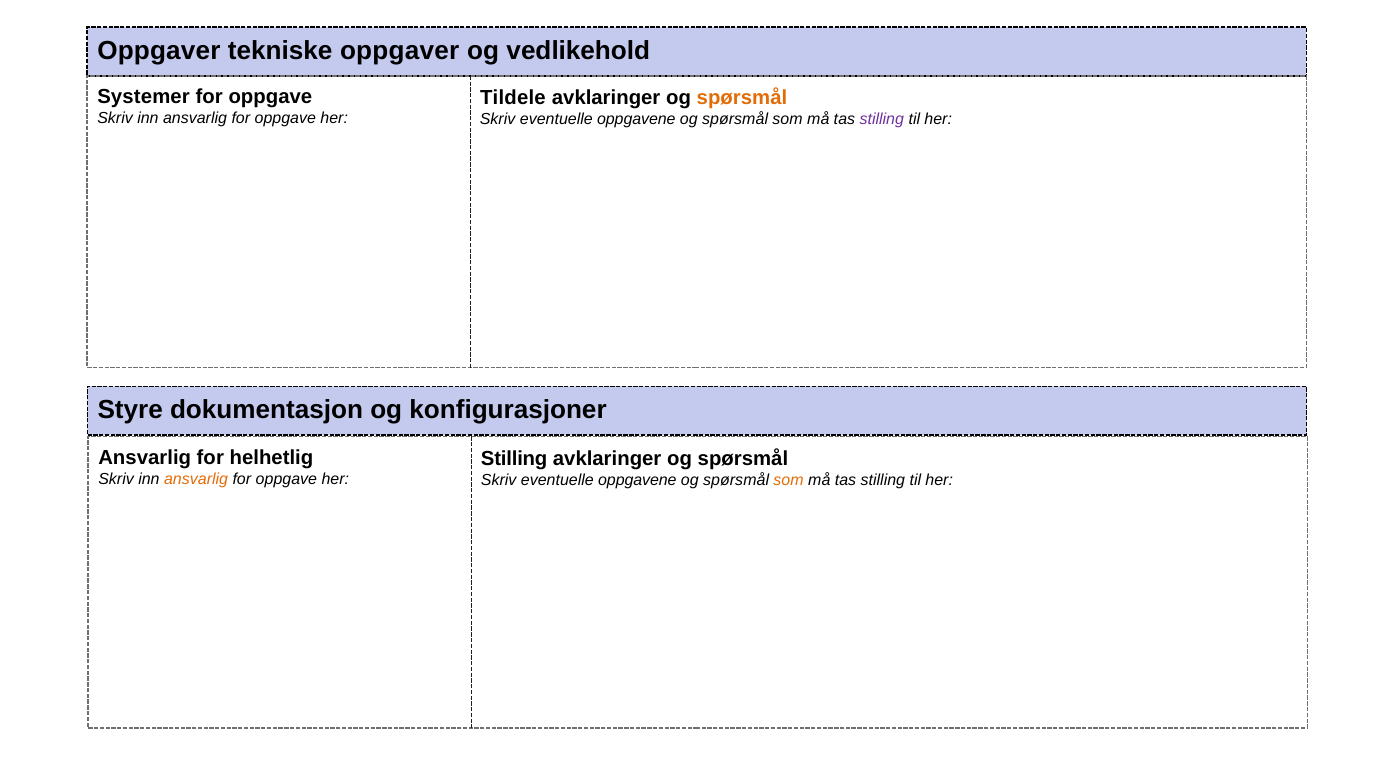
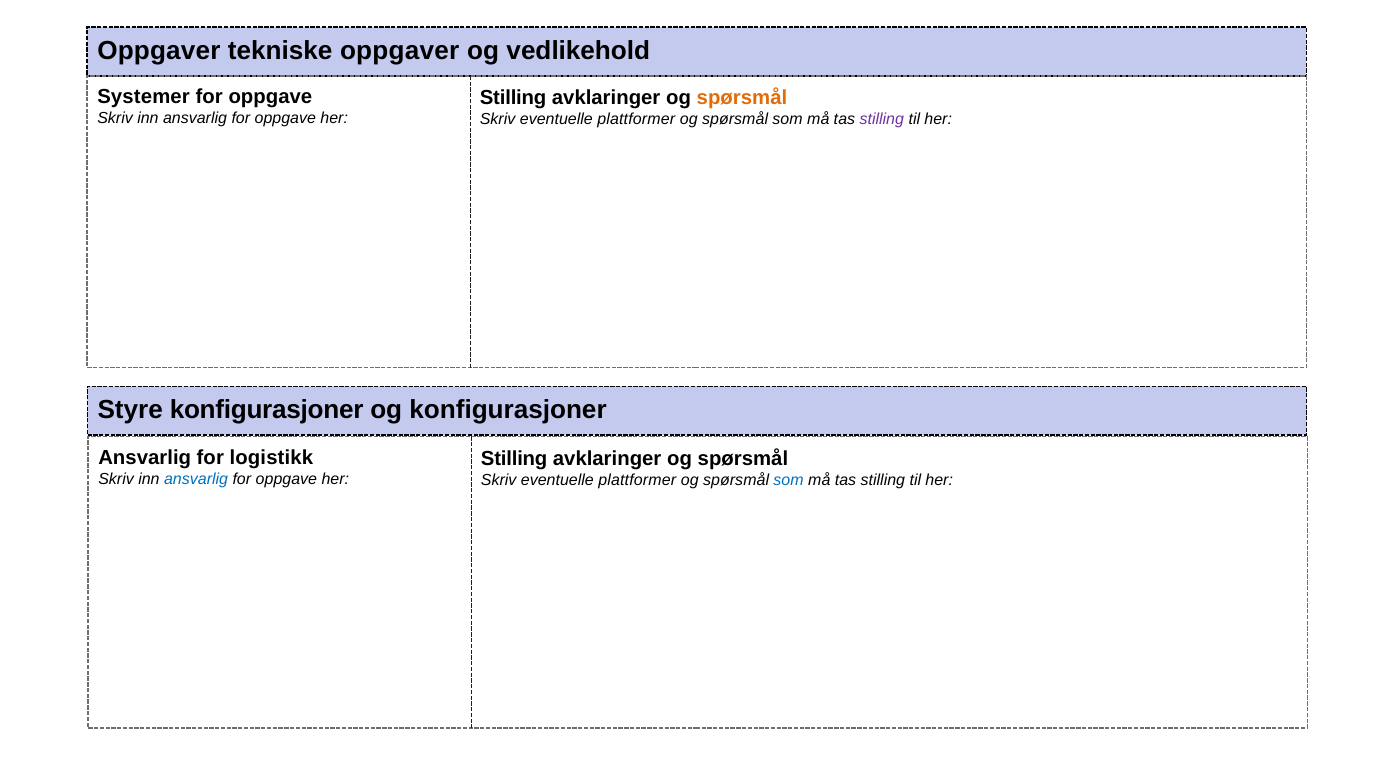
Tildele: Tildele -> Stilling (513, 98)
oppgavene: oppgavene -> plattformer (636, 120)
Styre dokumentasjon: dokumentasjon -> konfigurasjoner (267, 410)
helhetlig: helhetlig -> logistikk (271, 458)
ansvarlig colour: orange -> blue (196, 479)
oppgavene: oppgavene -> plattformer (637, 480)
som colour: orange -> blue (789, 480)
